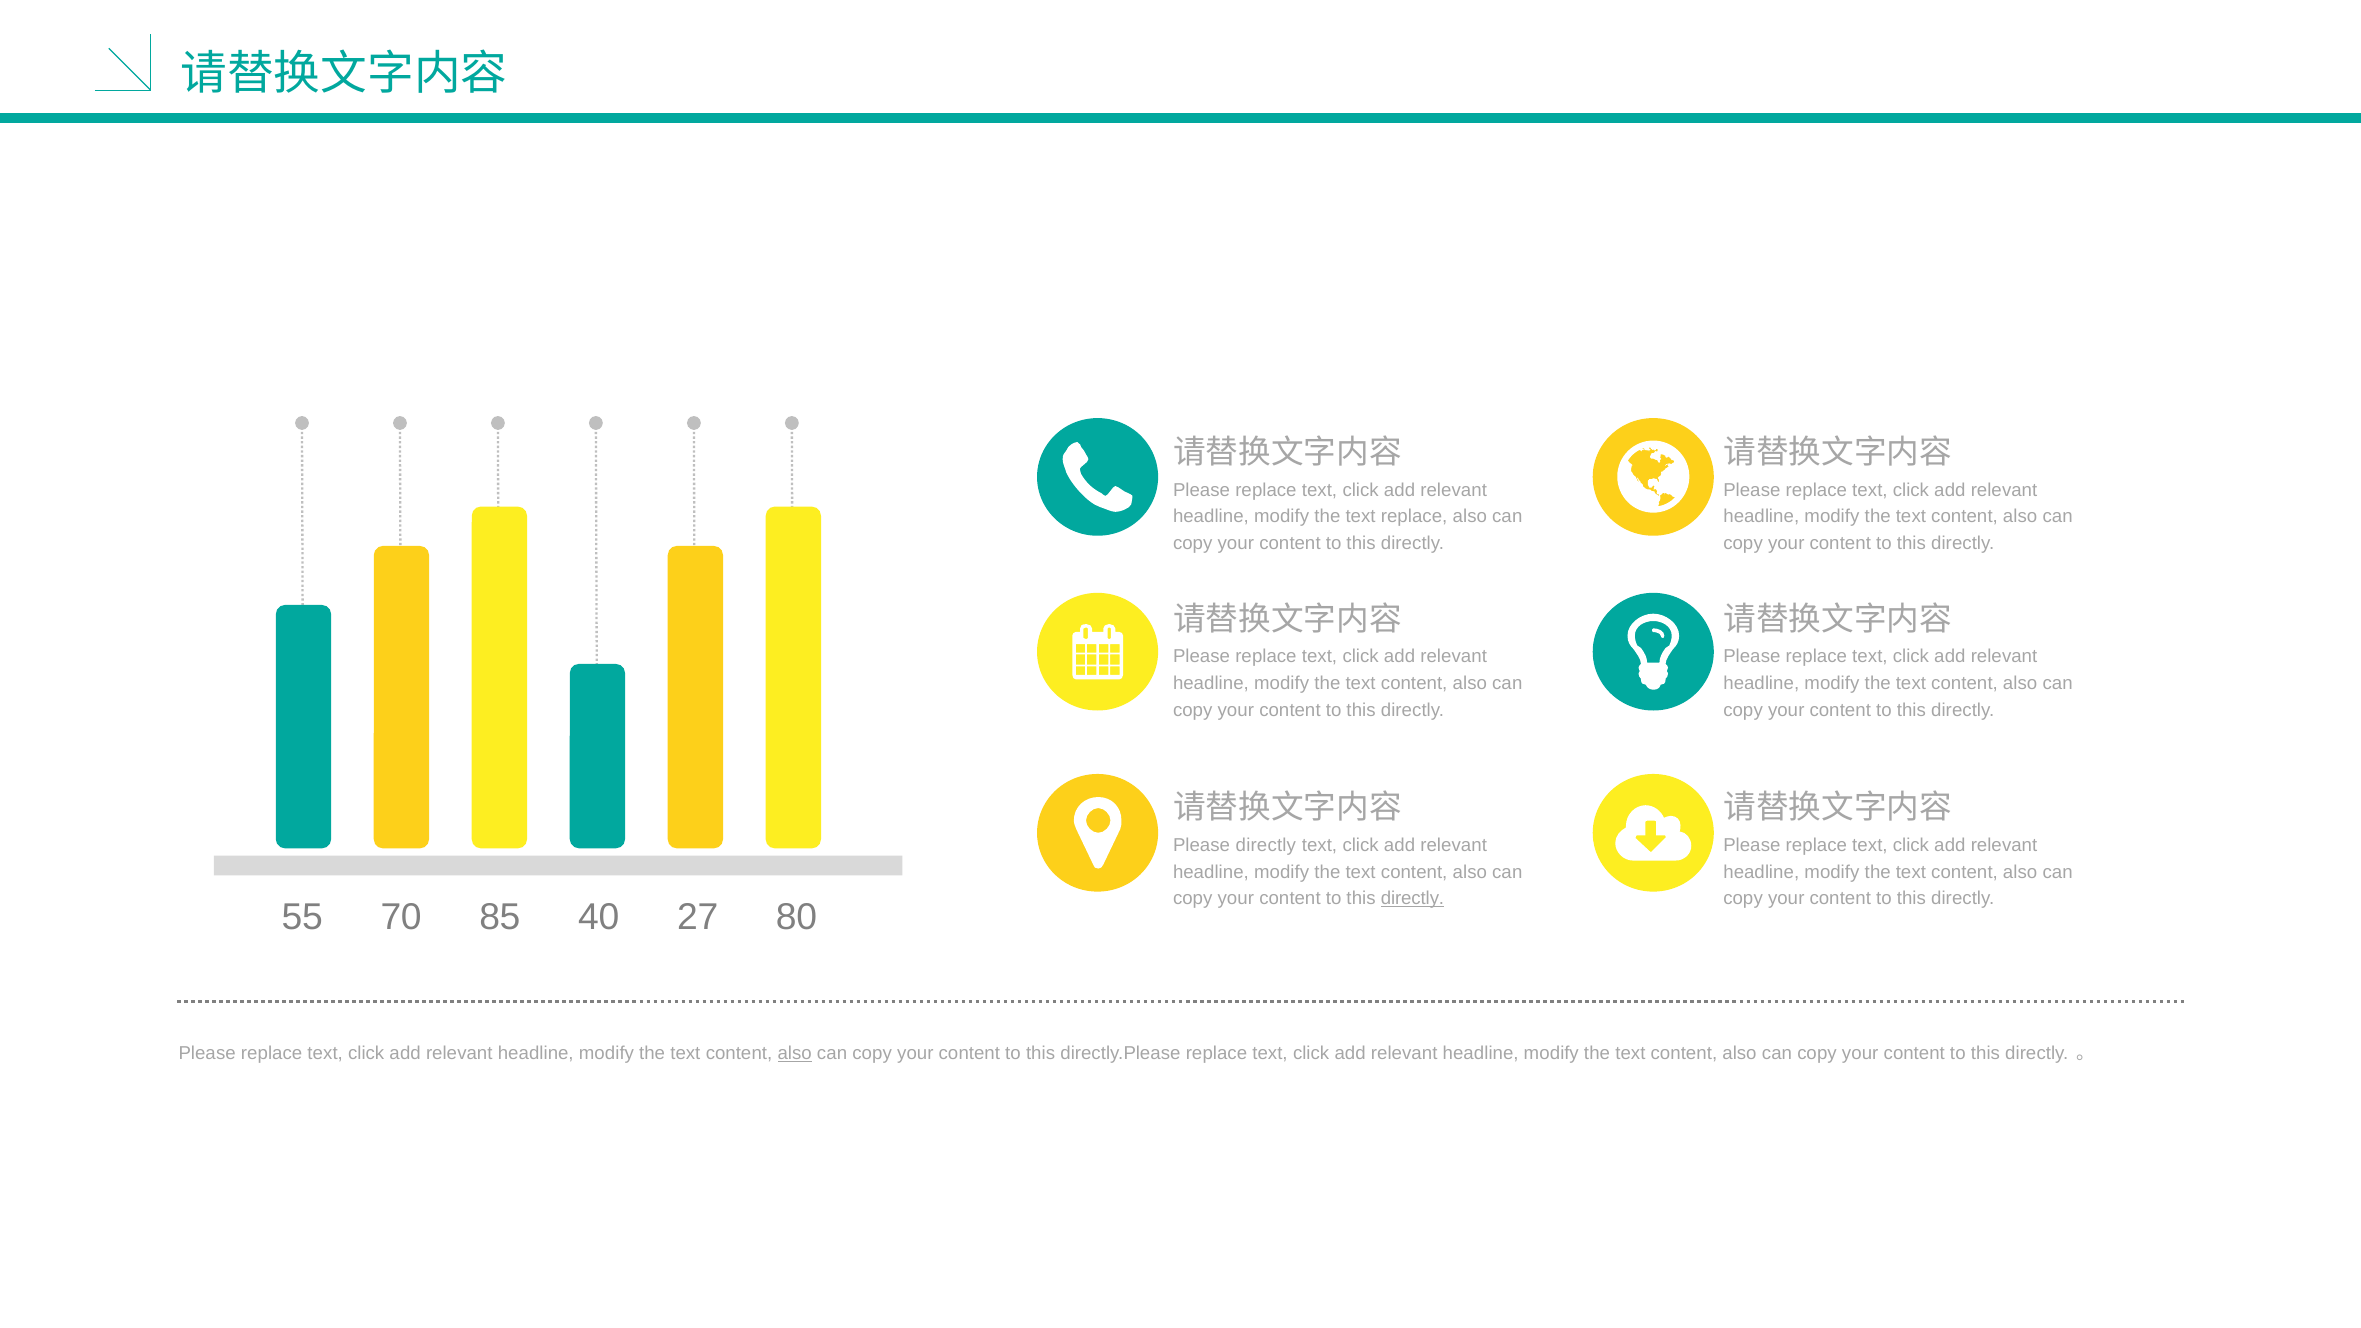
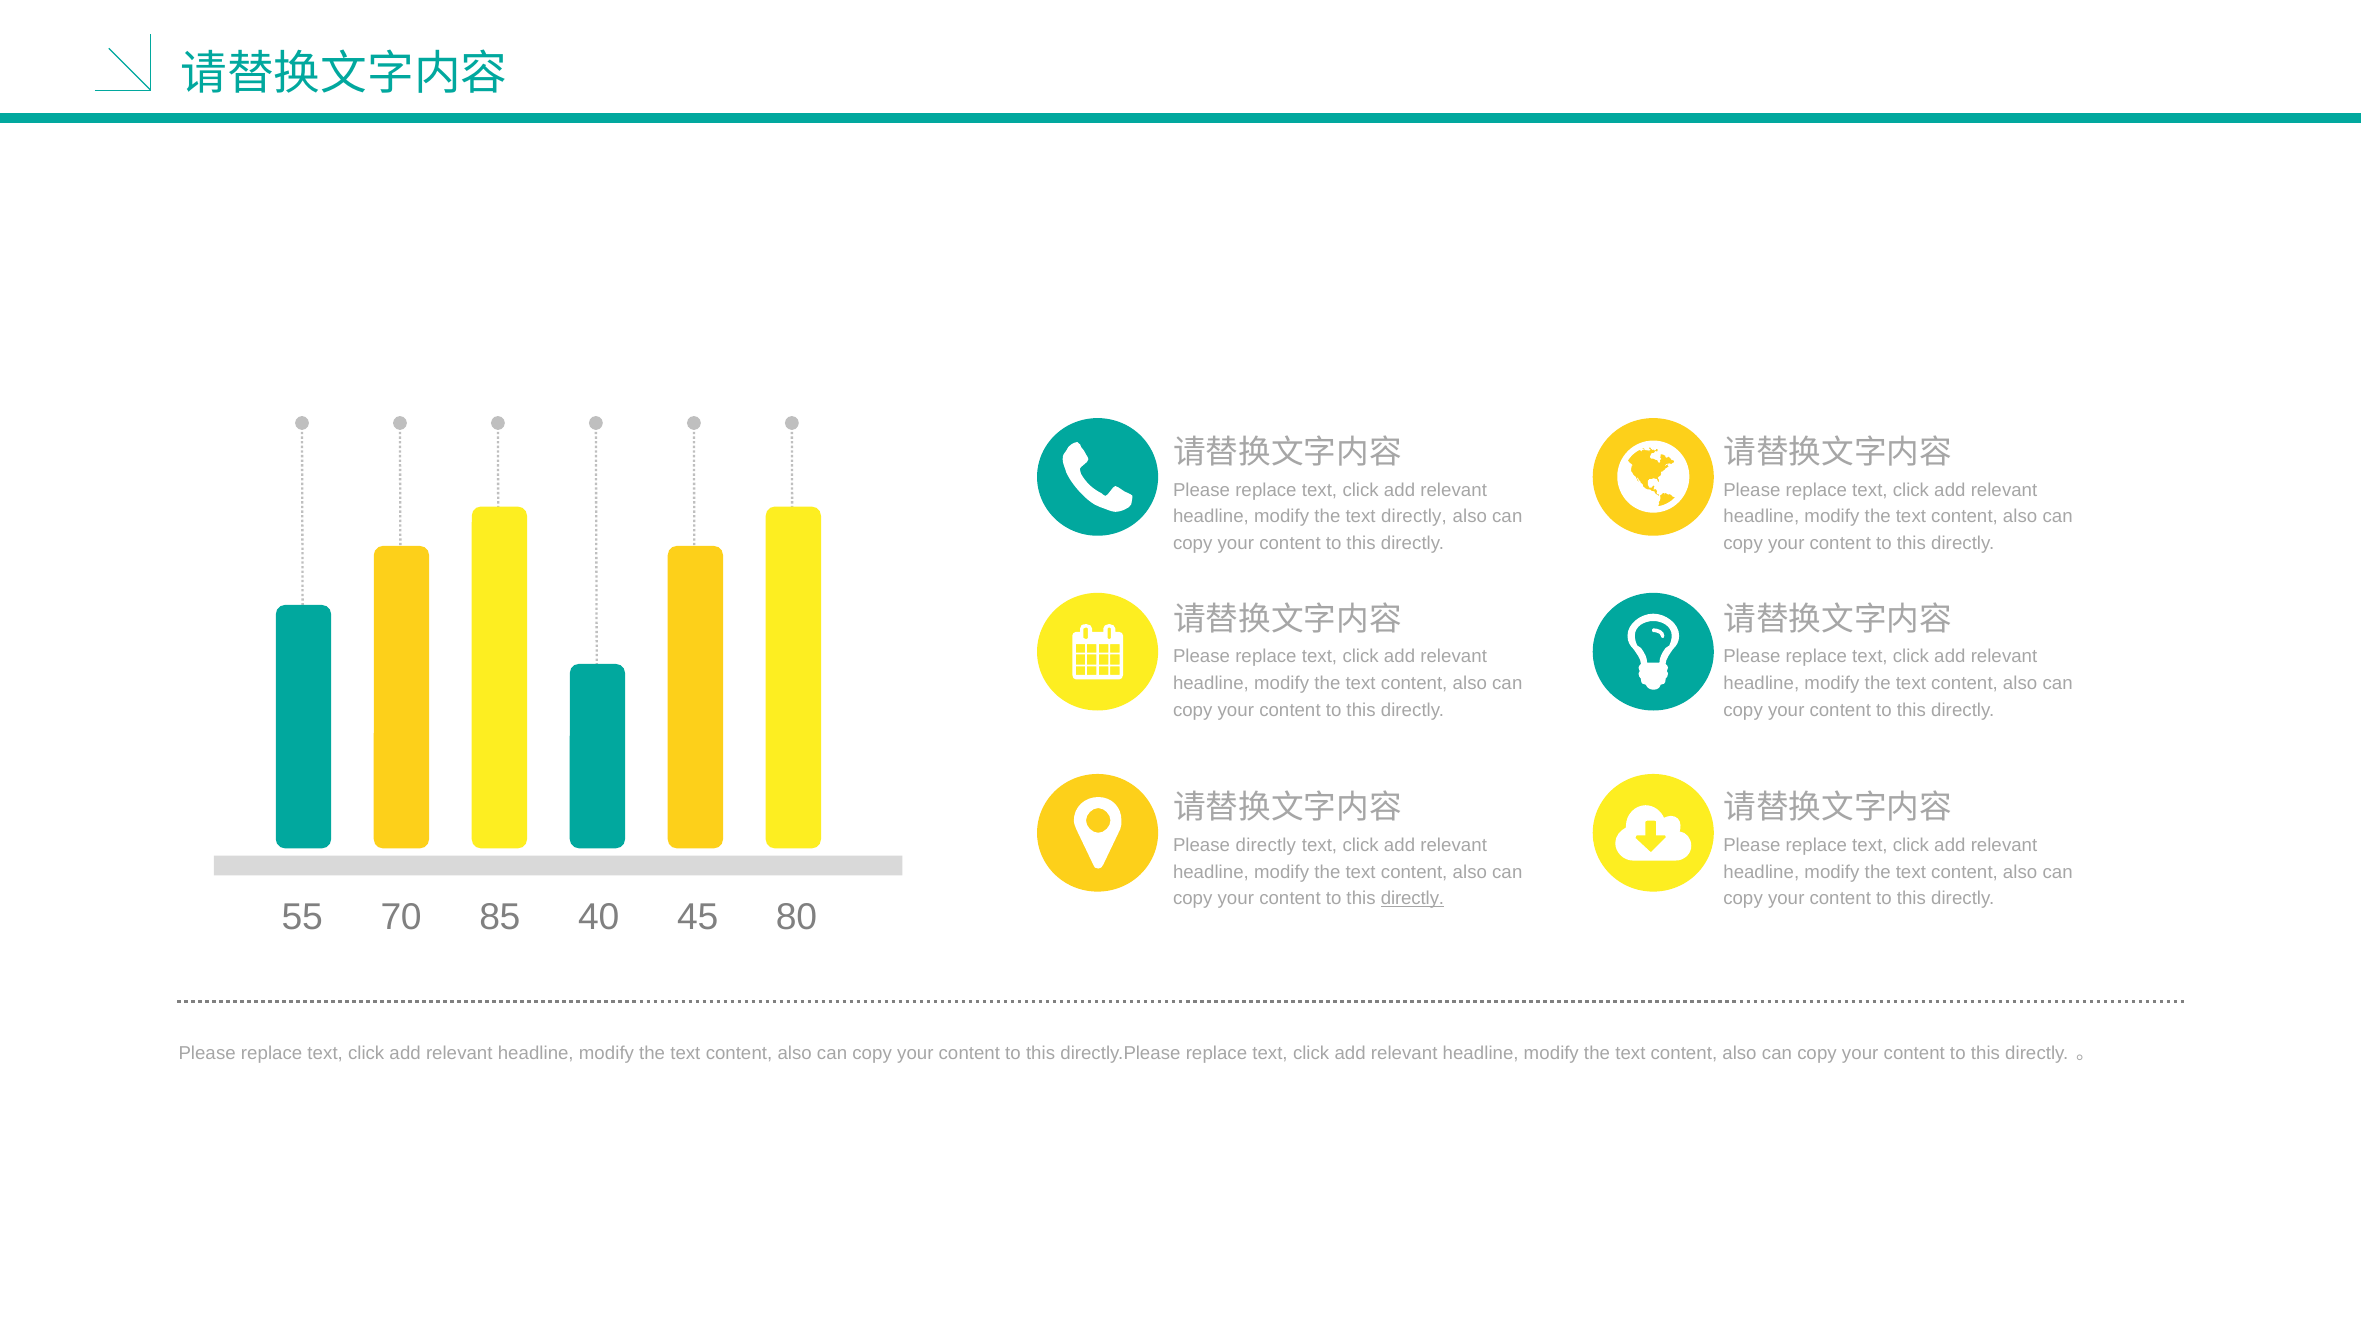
text replace: replace -> directly (1414, 517)
27: 27 -> 45 (698, 917)
also underline: present -> none (795, 1053)
